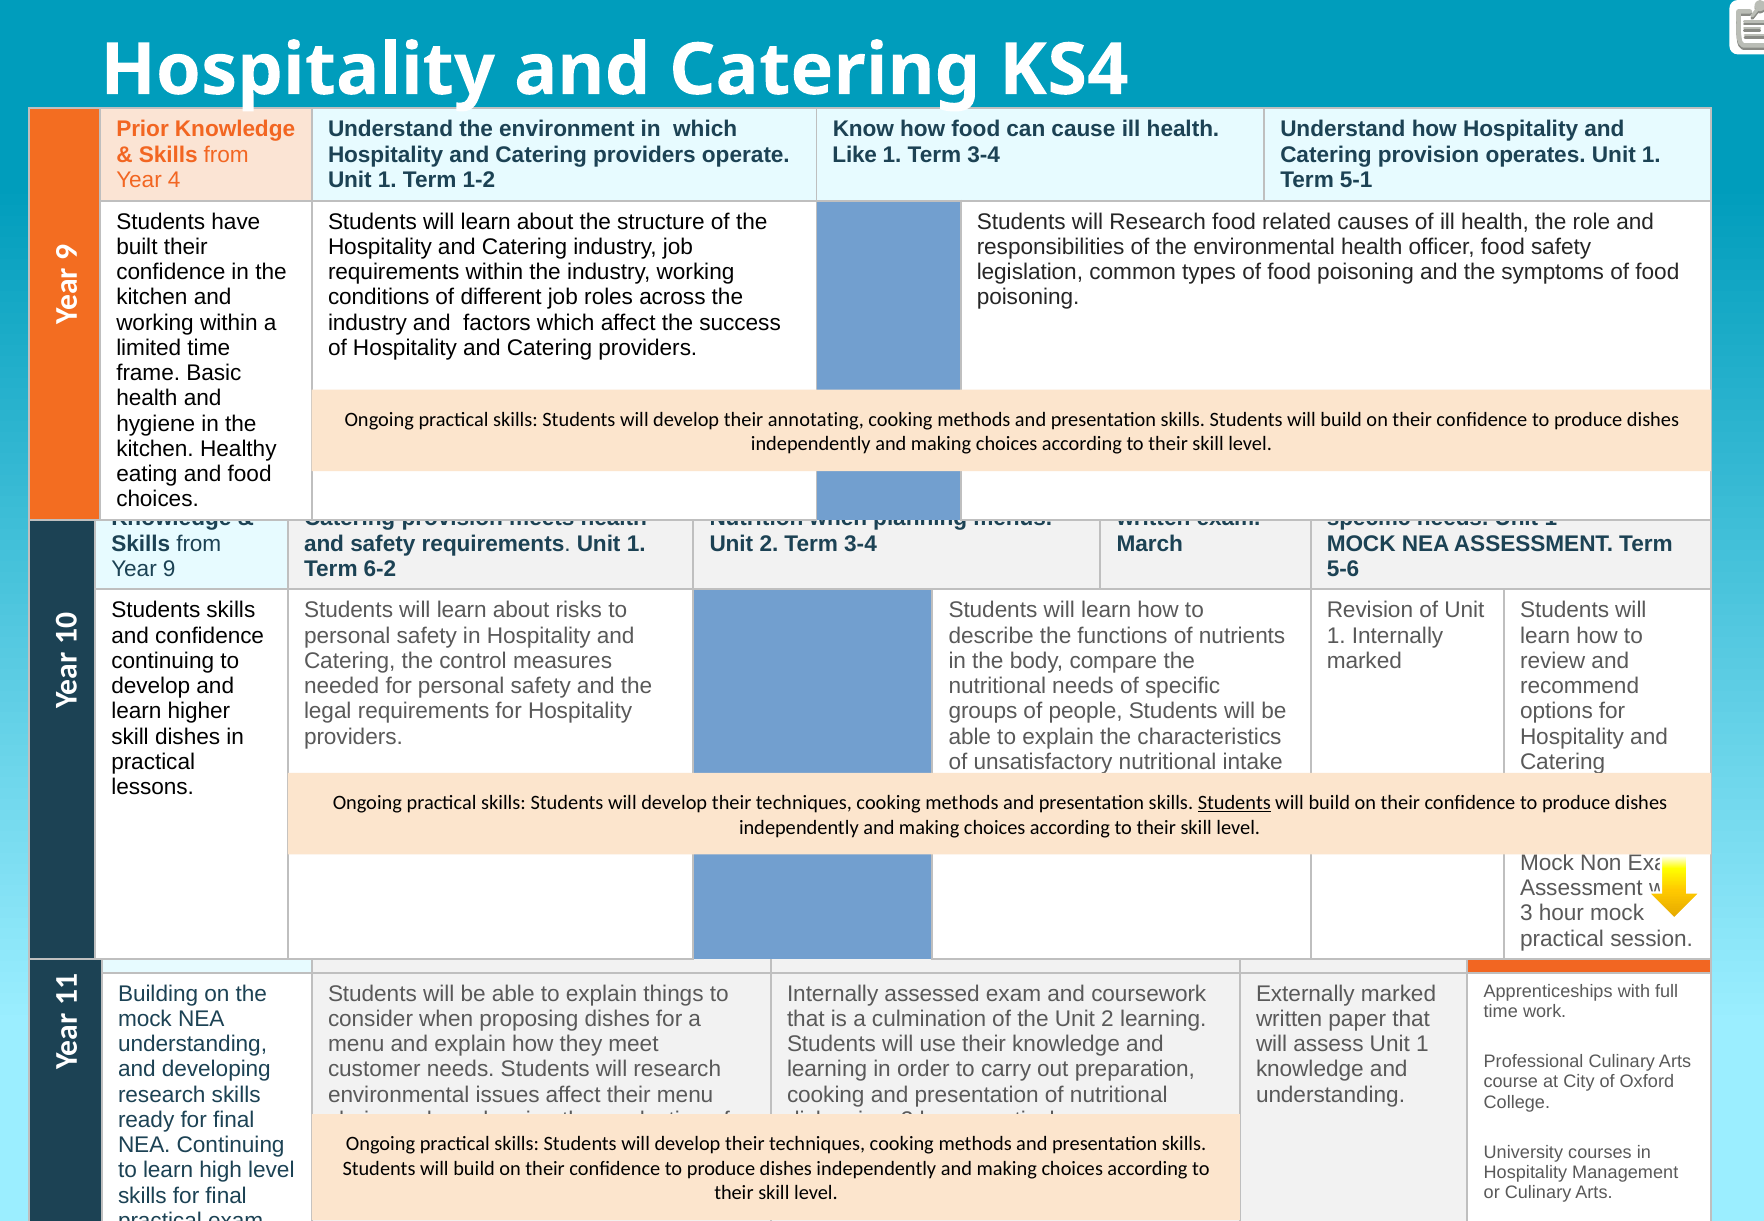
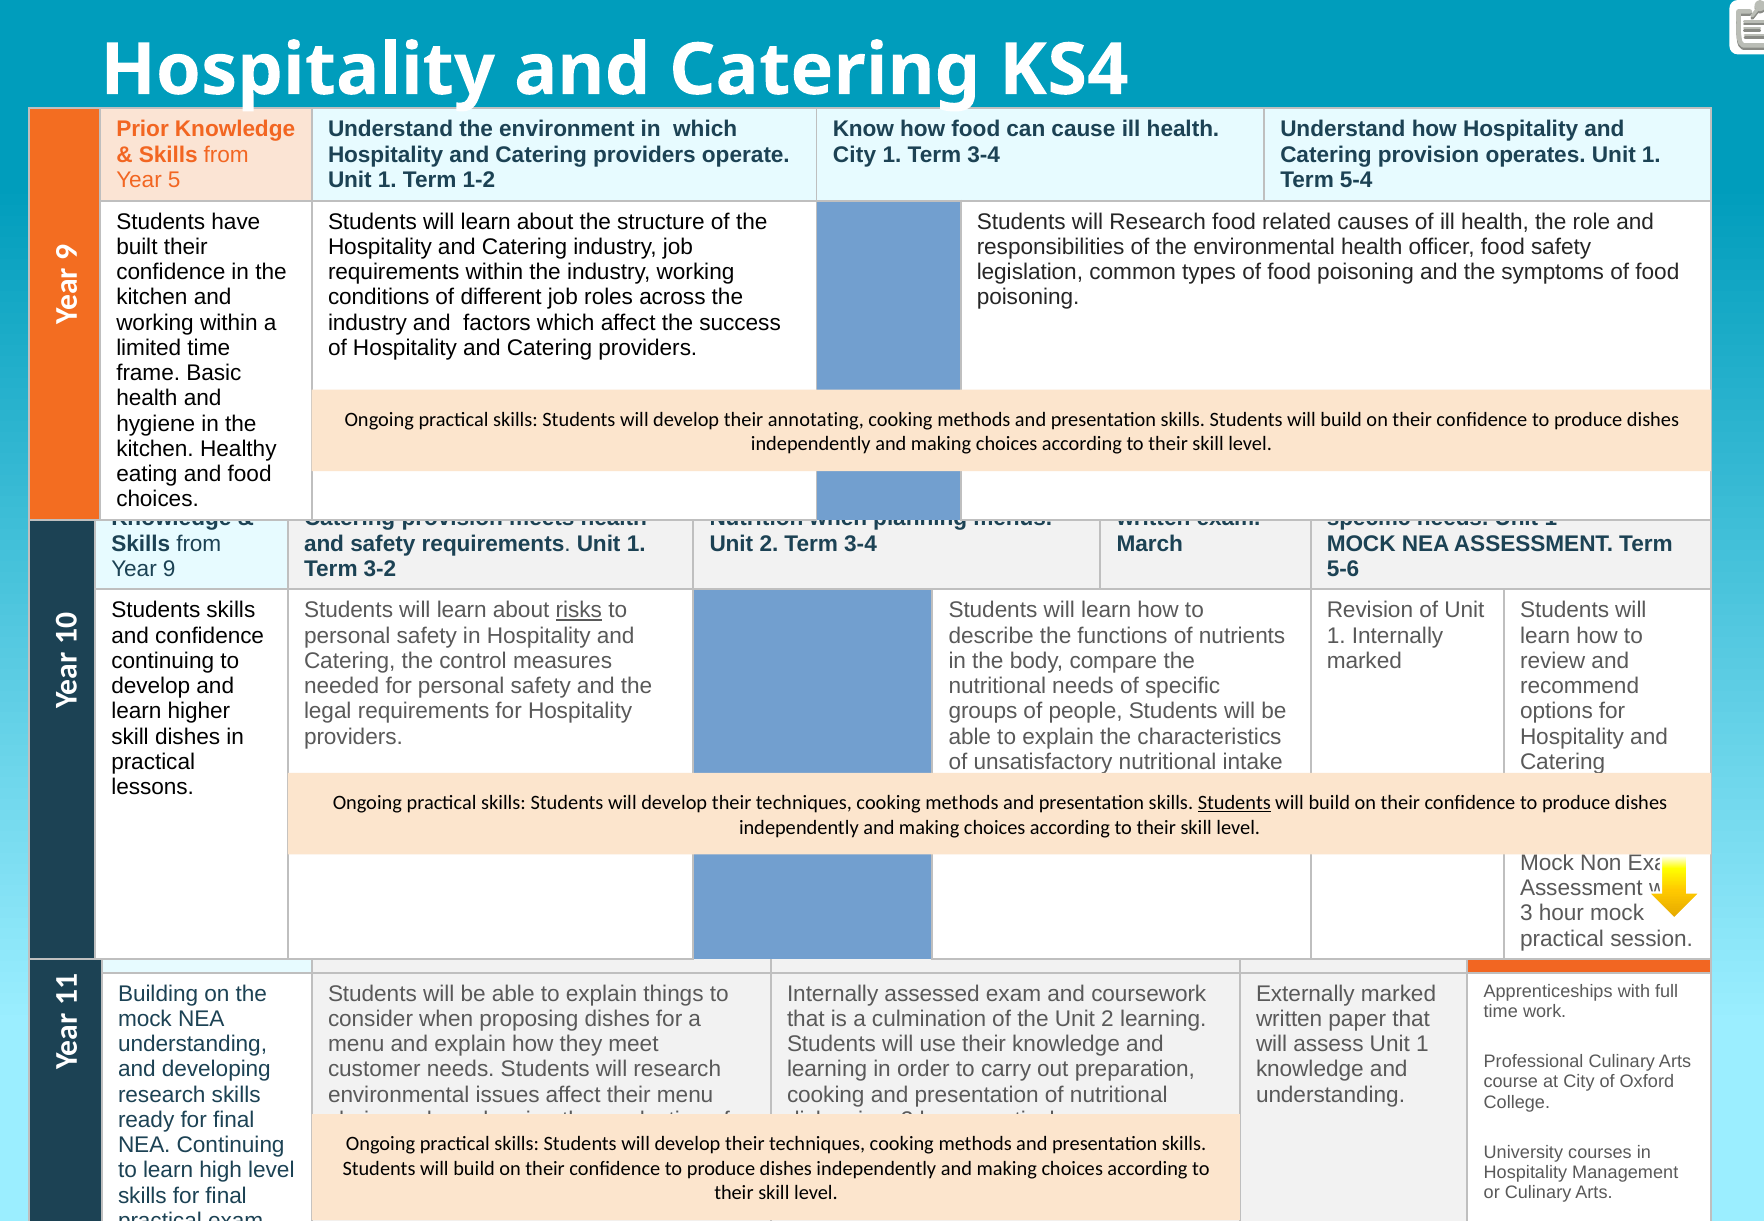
Like: Like -> City (855, 155)
Year 4: 4 -> 5 (174, 180)
5-1: 5-1 -> 5-4 (1356, 180)
6-2: 6-2 -> 3-2 (380, 569)
risks underline: none -> present (579, 611)
